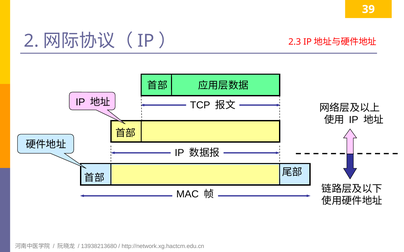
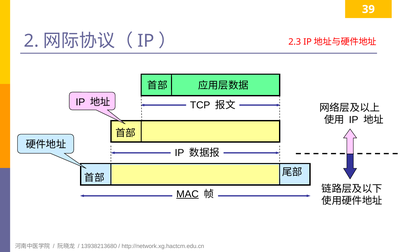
MAC underline: none -> present (188, 194)
